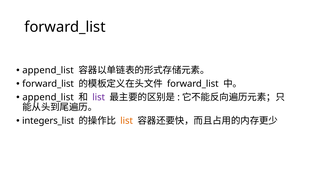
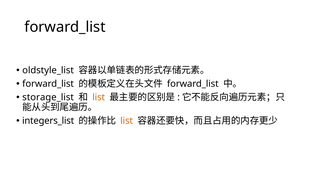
append_list: append_list -> oldstyle_list (48, 70)
append_list: append_list -> storage_list (48, 97)
list colour: purple -> orange (99, 97)
